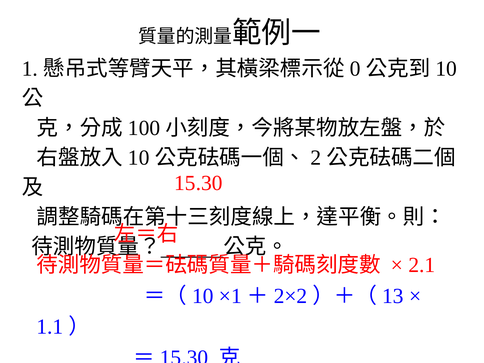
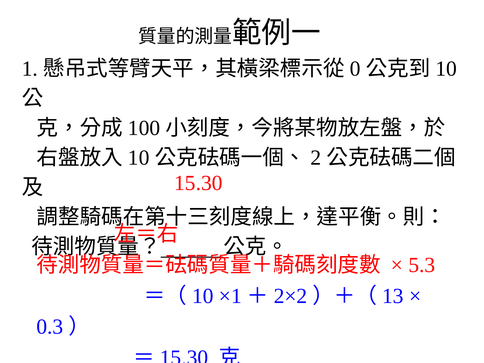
2.1: 2.1 -> 5.3 (422, 265)
1.1: 1.1 -> 0.3 (50, 327)
